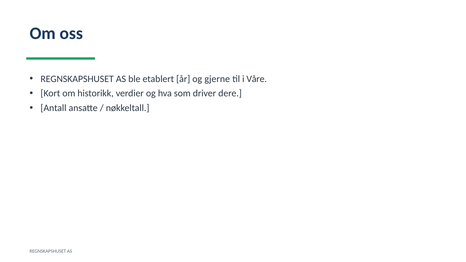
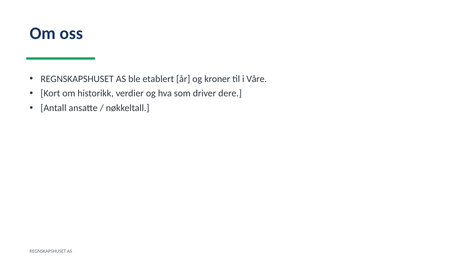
gjerne: gjerne -> kroner (217, 79)
